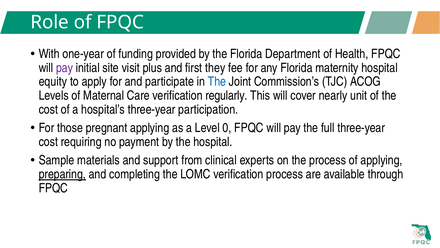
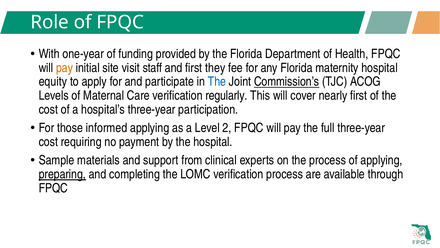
pay colour: purple -> orange (65, 68)
plus: plus -> staff (152, 68)
Commission’s underline: none -> present (287, 82)
nearly unit: unit -> first (359, 95)
pregnant: pregnant -> informed (107, 128)
0: 0 -> 2 (227, 128)
